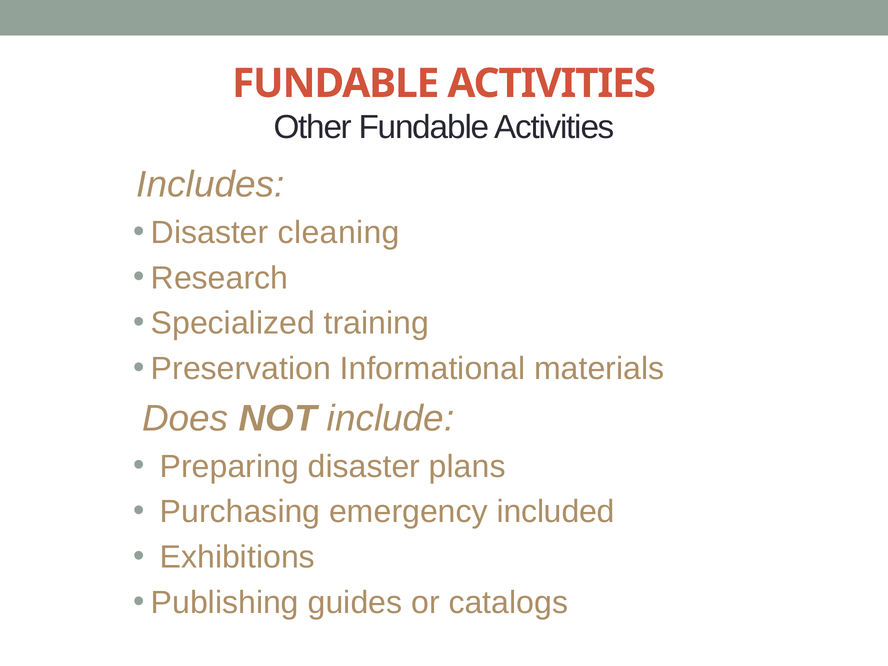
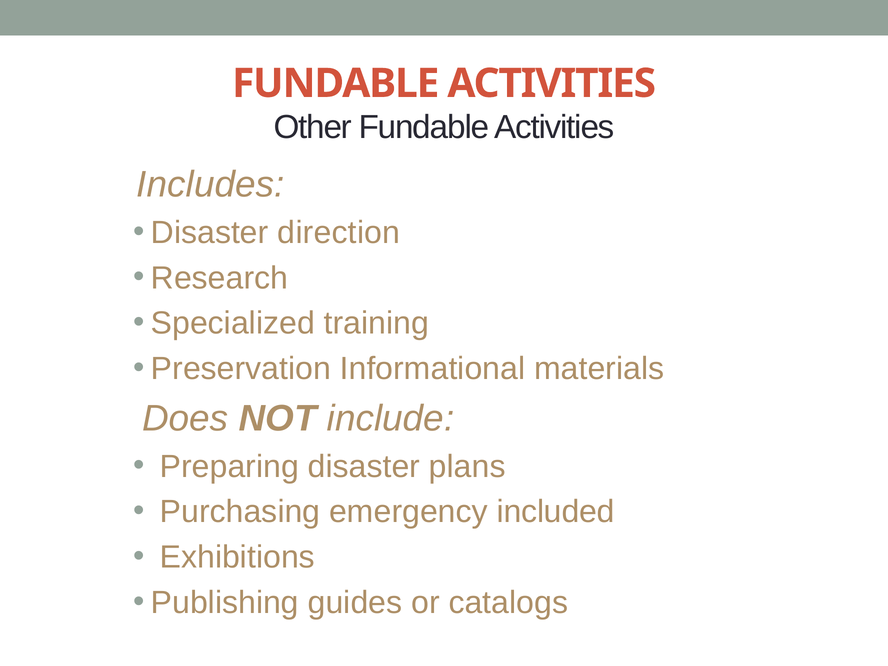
cleaning: cleaning -> direction (339, 233)
